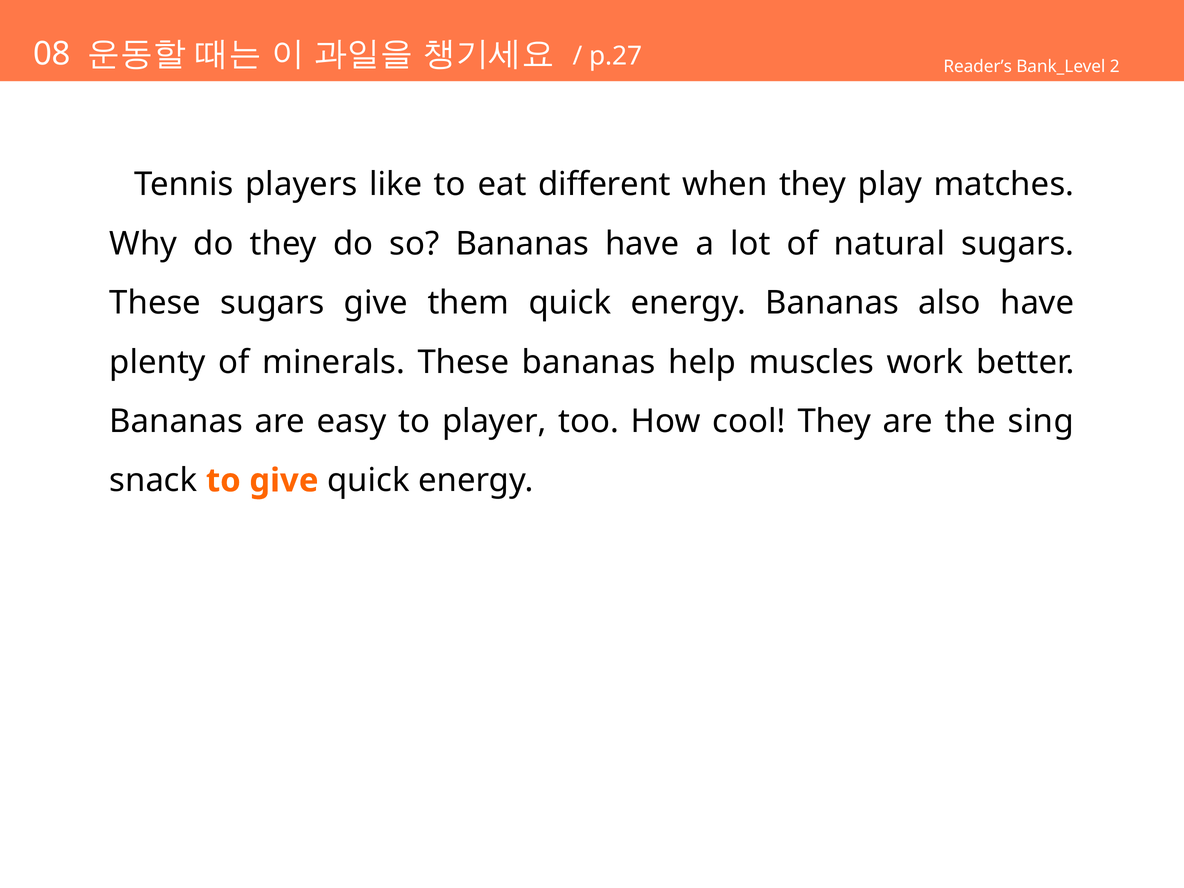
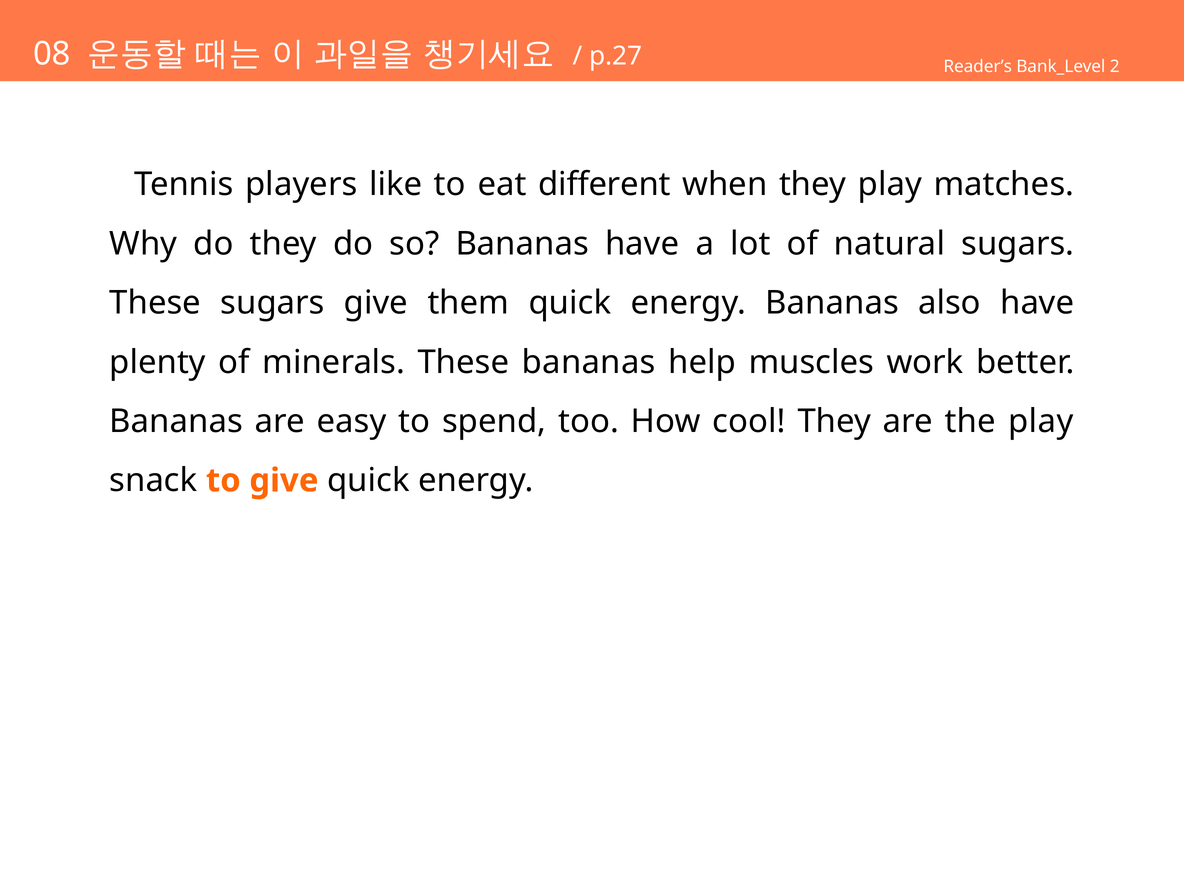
player: player -> spend (494, 421)
the sing: sing -> play (1041, 421)
